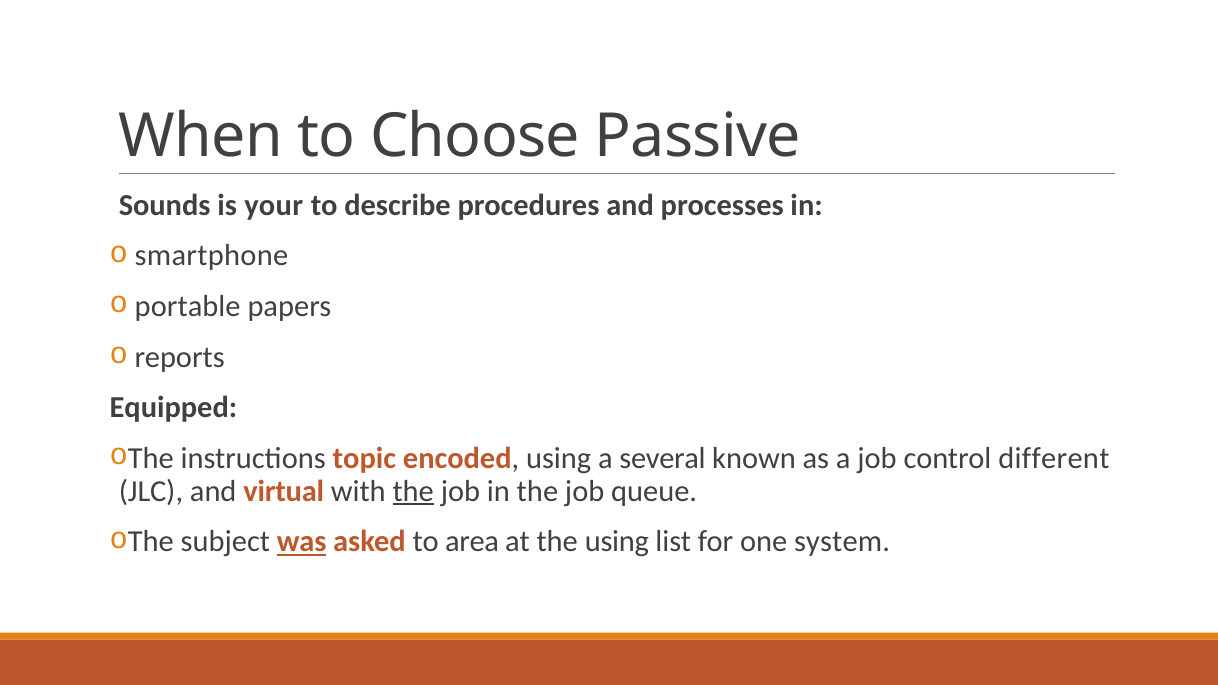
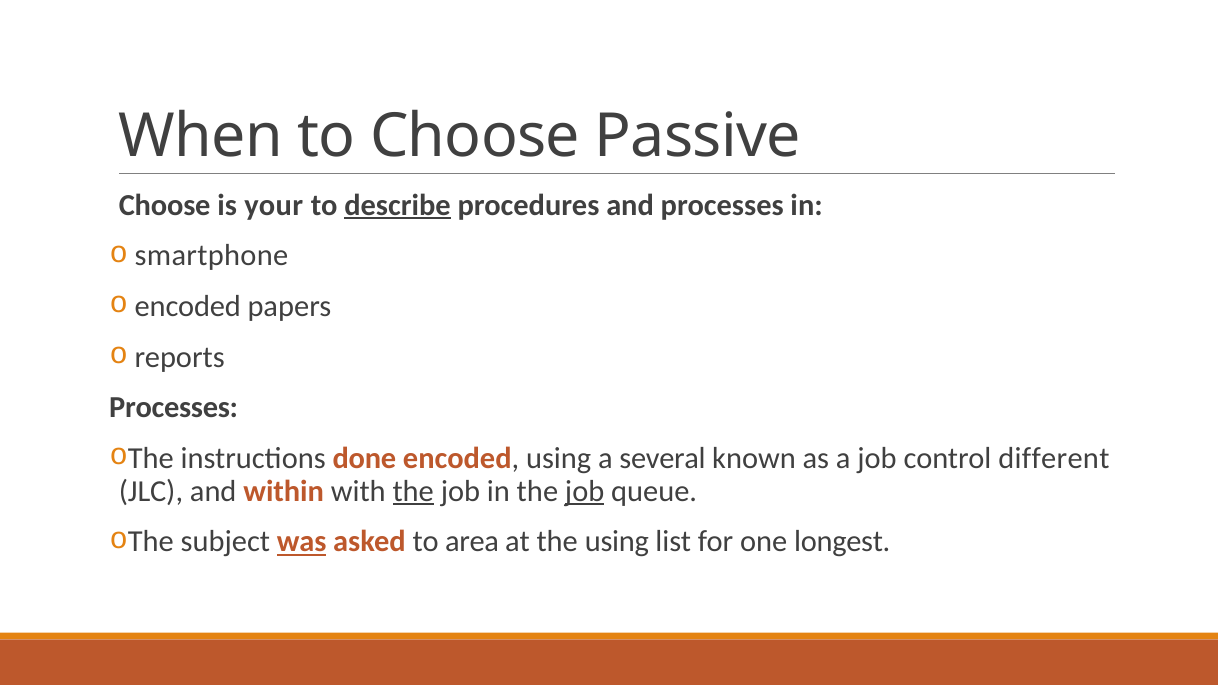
Sounds: Sounds -> Choose (165, 205)
describe underline: none -> present (398, 205)
portable: portable -> encoded (188, 307)
Equipped: Equipped -> Processes (174, 408)
topic: topic -> done (364, 458)
virtual: virtual -> within (284, 491)
job underline: none -> present (585, 491)
system: system -> longest (842, 542)
